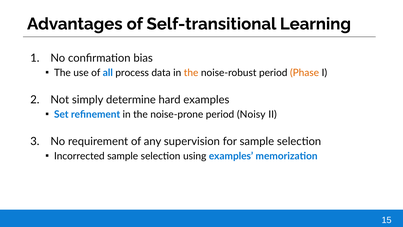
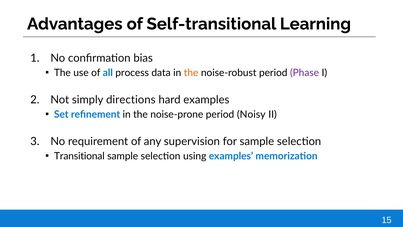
Phase colour: orange -> purple (305, 73)
determine: determine -> directions (131, 100)
Incorrected: Incorrected -> Transitional (79, 156)
